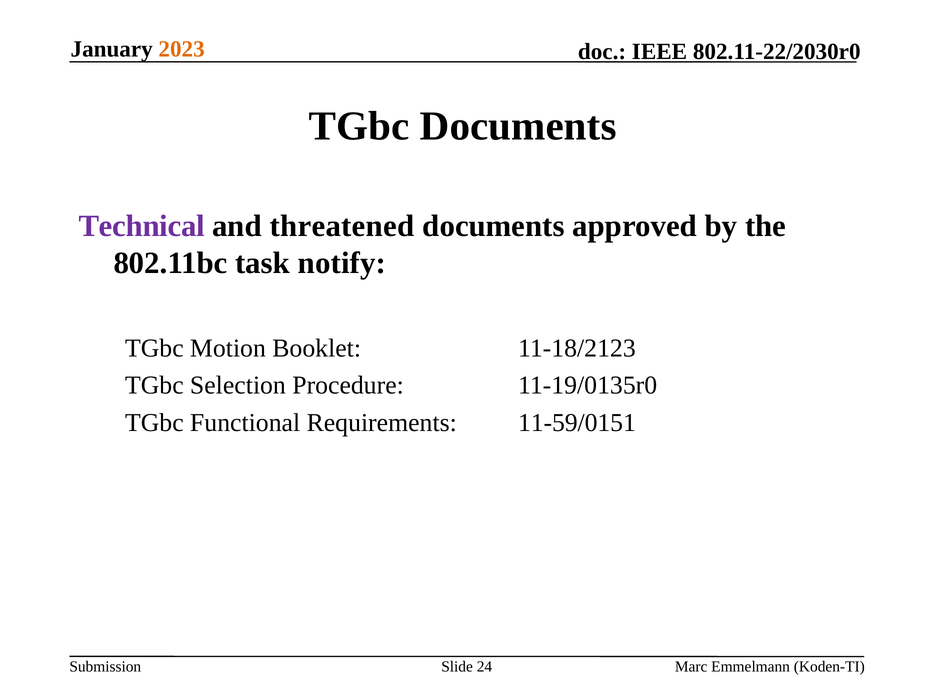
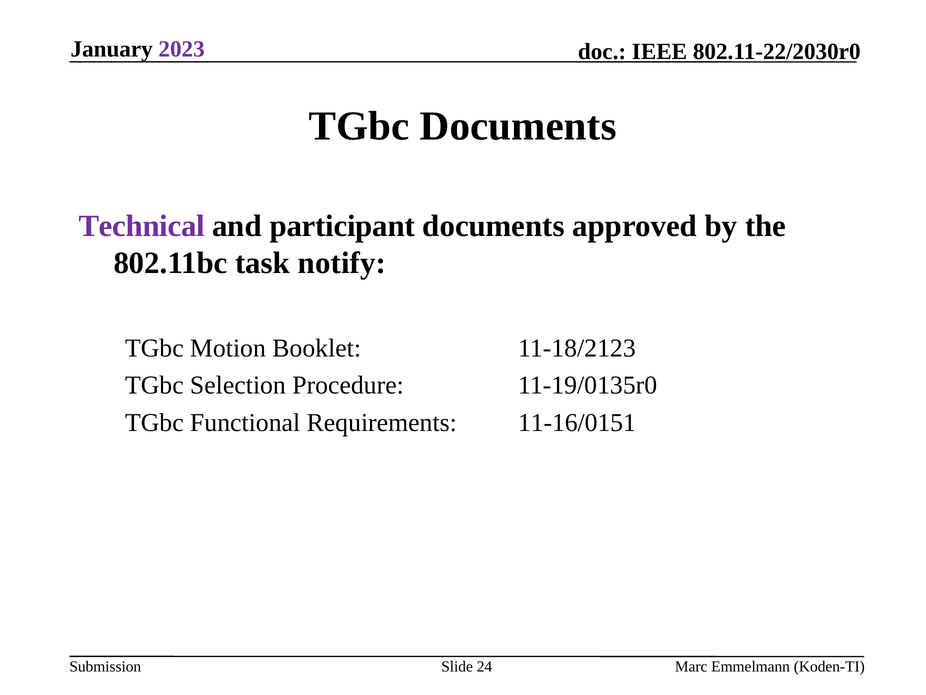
2023 colour: orange -> purple (182, 49)
threatened: threatened -> participant (342, 226)
11-59/0151: 11-59/0151 -> 11-16/0151 (577, 422)
